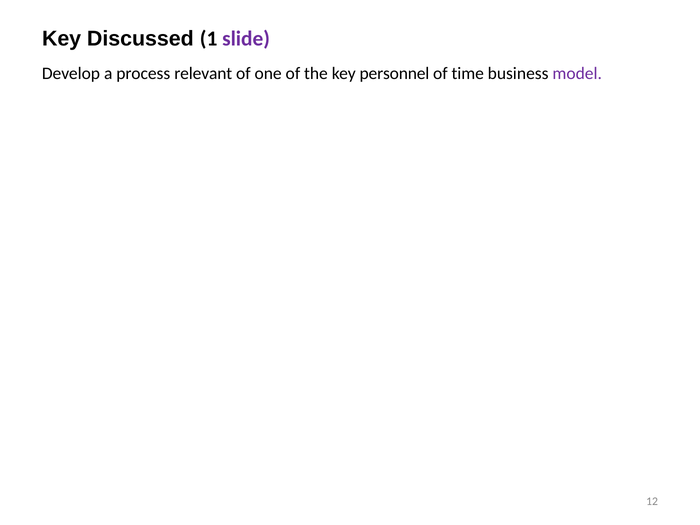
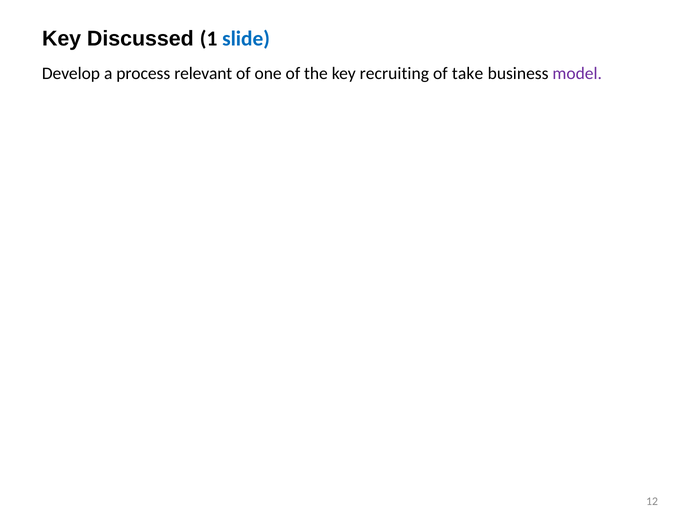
slide colour: purple -> blue (246, 39)
personnel: personnel -> recruiting (394, 74)
time: time -> take (468, 74)
